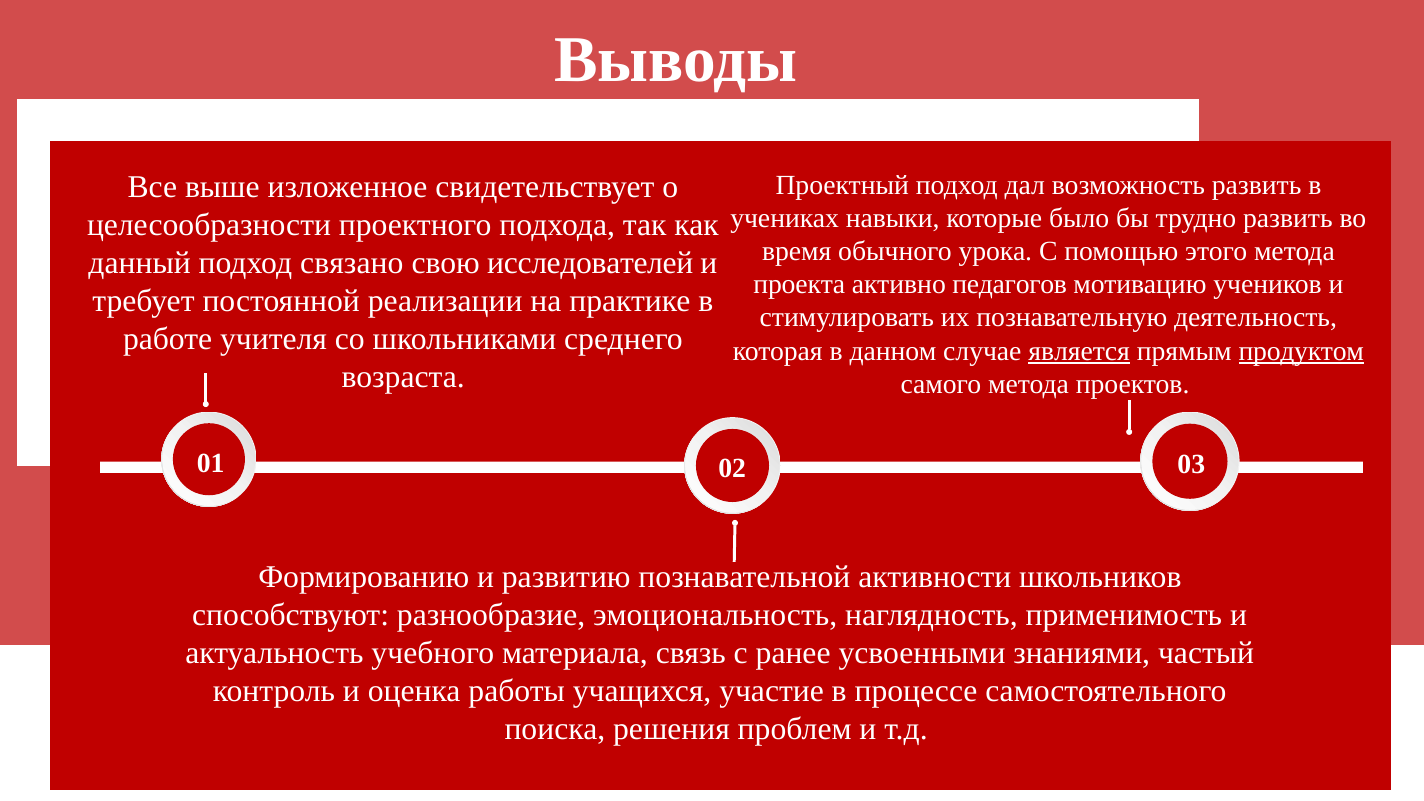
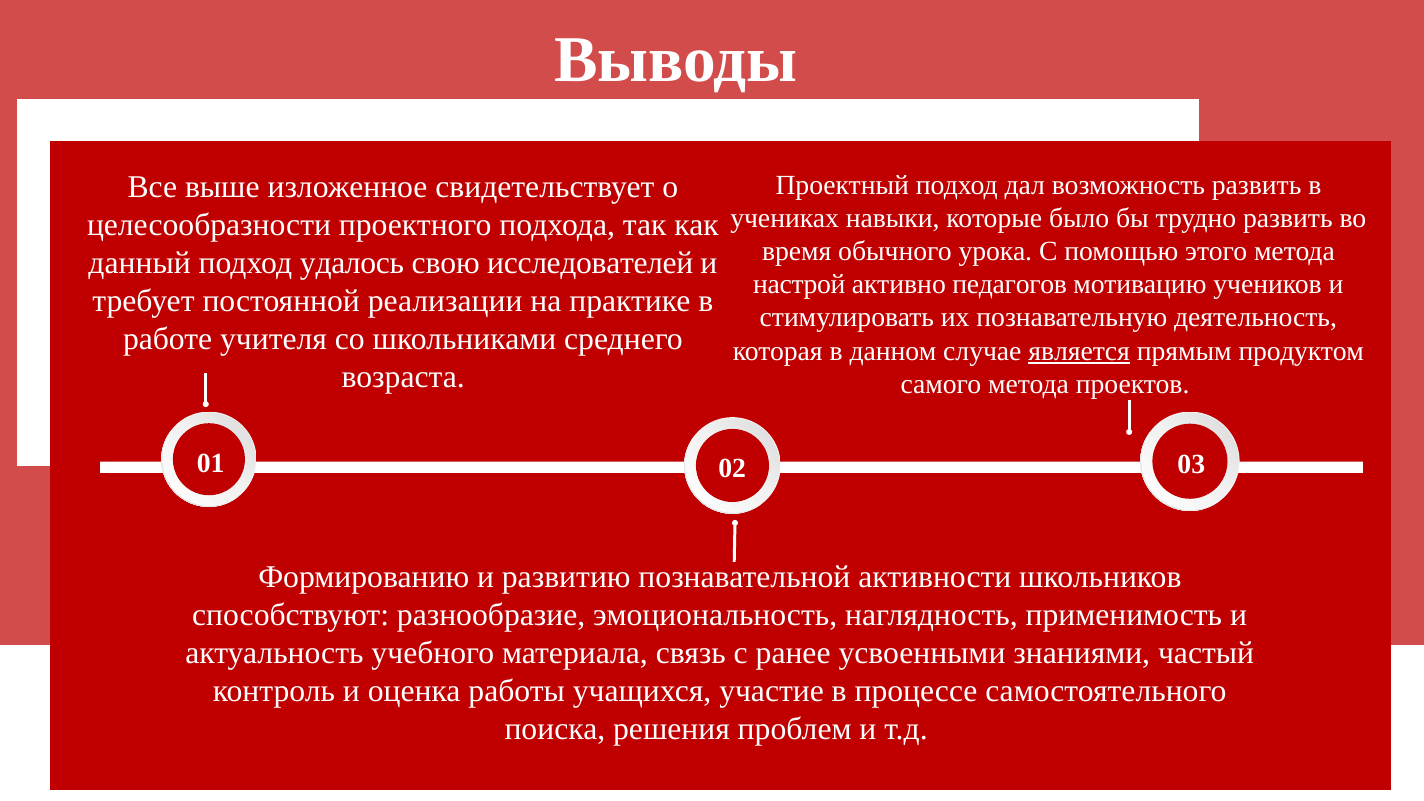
связано: связано -> удалось (352, 263)
проекта: проекта -> настрой (799, 285)
продуктом underline: present -> none (1301, 351)
